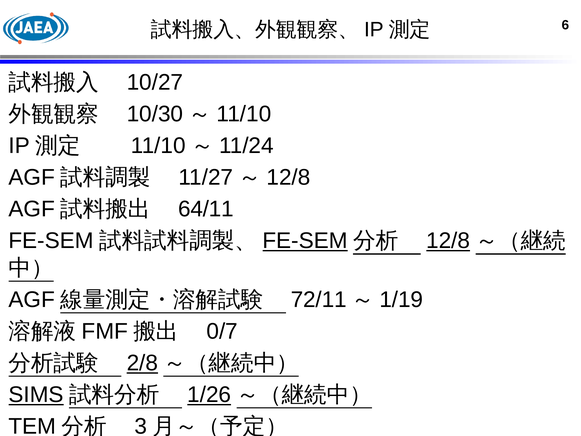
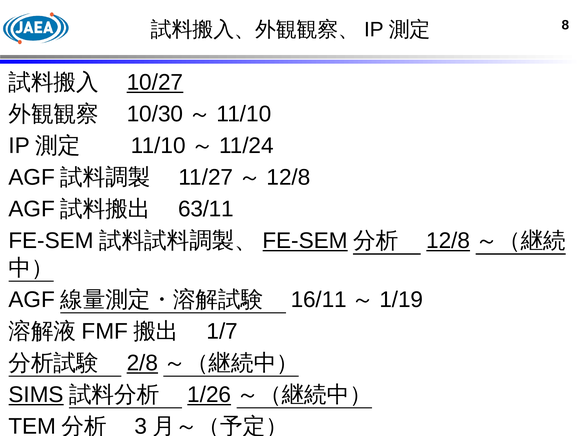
6: 6 -> 8 (565, 25)
10/27 underline: none -> present (155, 82)
64/11: 64/11 -> 63/11 (206, 209)
72/11: 72/11 -> 16/11 (319, 299)
0/7: 0/7 -> 1/7 (222, 331)
